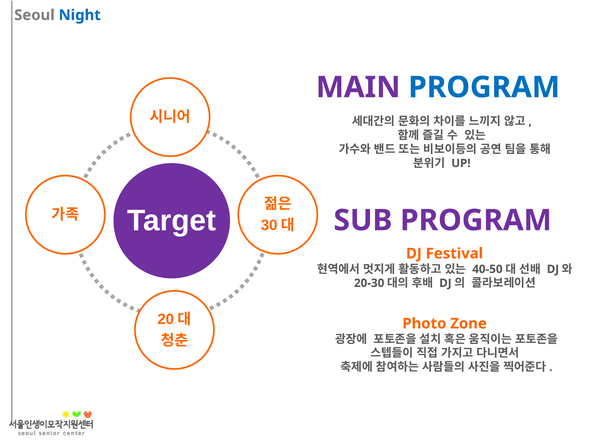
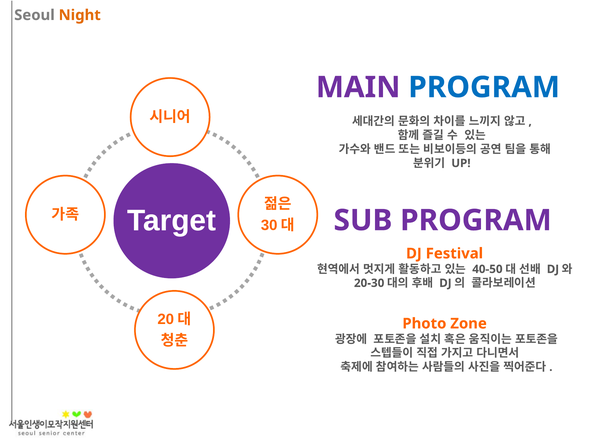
Night colour: blue -> orange (80, 15)
